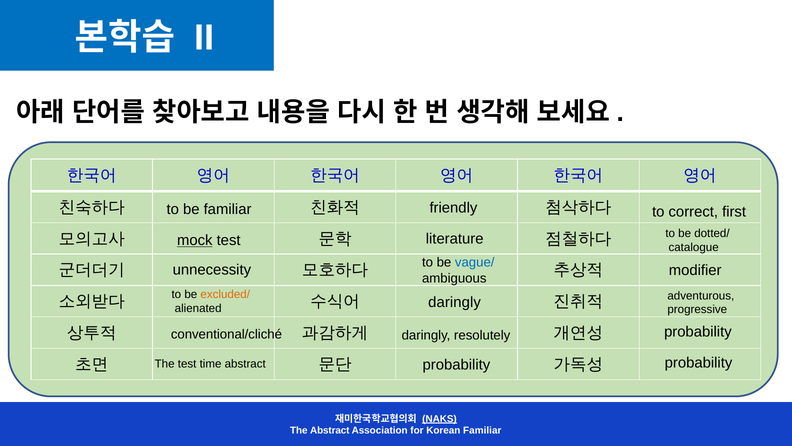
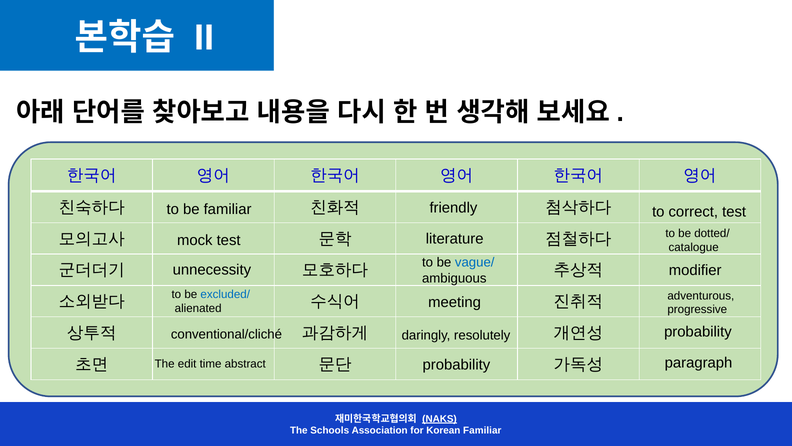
correct first: first -> test (734, 211)
mock underline: present -> none (195, 240)
excluded/ colour: orange -> blue (225, 294)
daringly: daringly -> meeting (455, 302)
probability: probability -> paragraph (699, 362)
The test: test -> edit (187, 364)
The Abstract: Abstract -> Schools (330, 430)
